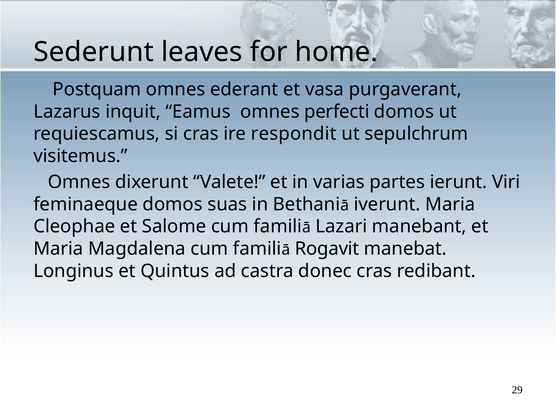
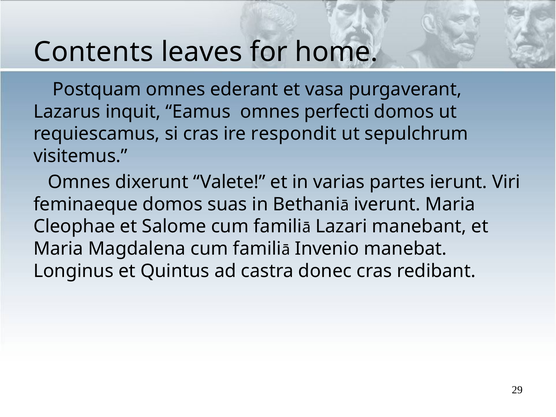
Sederunt: Sederunt -> Contents (93, 52)
Rogavit: Rogavit -> Invenio (327, 249)
